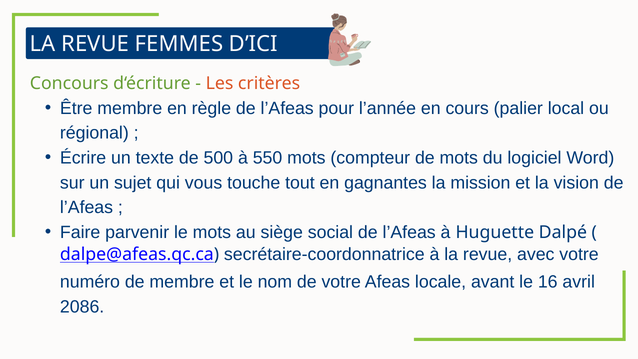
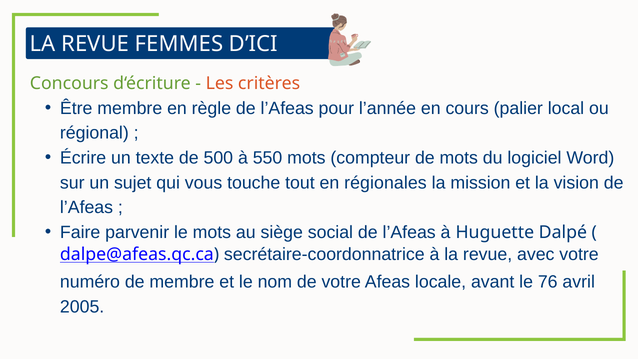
gagnantes: gagnantes -> régionales (385, 183)
16: 16 -> 76 (548, 282)
2086: 2086 -> 2005 (82, 307)
